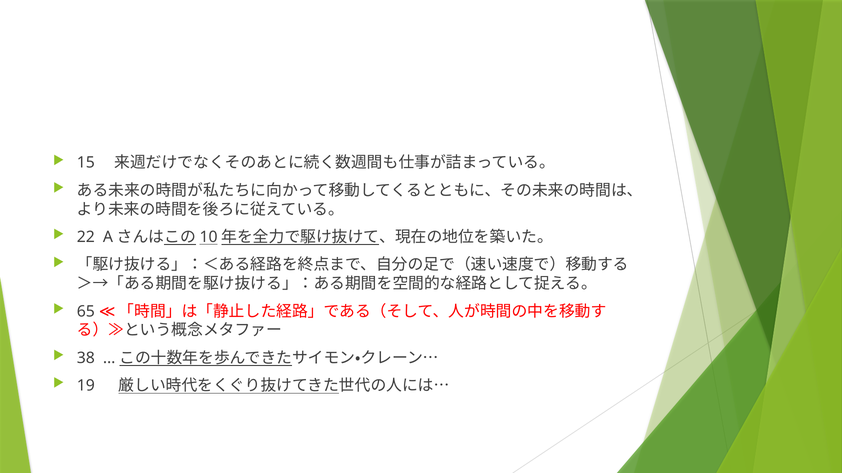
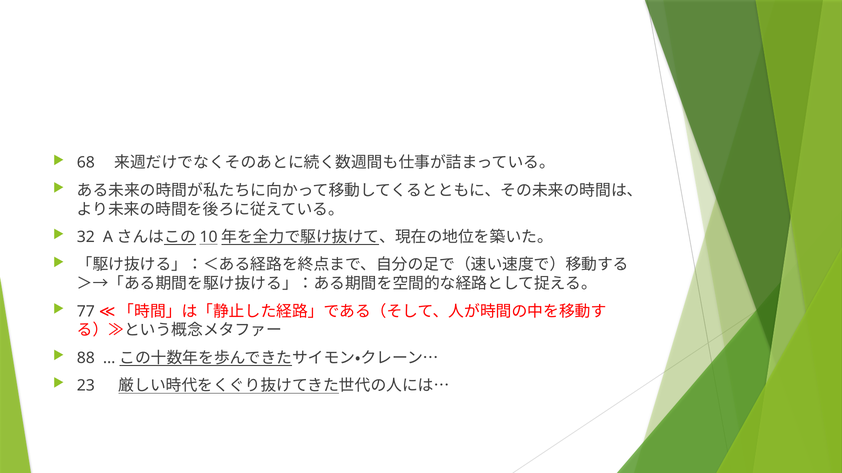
15: 15 -> 68 (86, 163)
22: 22 -> 32 (86, 237)
65: 65 -> 77 (86, 312)
38: 38 -> 88 (86, 358)
19: 19 -> 23 (86, 386)
